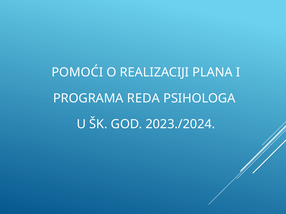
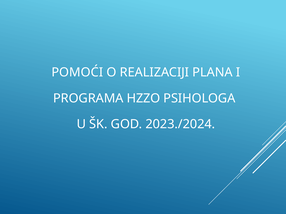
REDA: REDA -> HZZO (143, 98)
